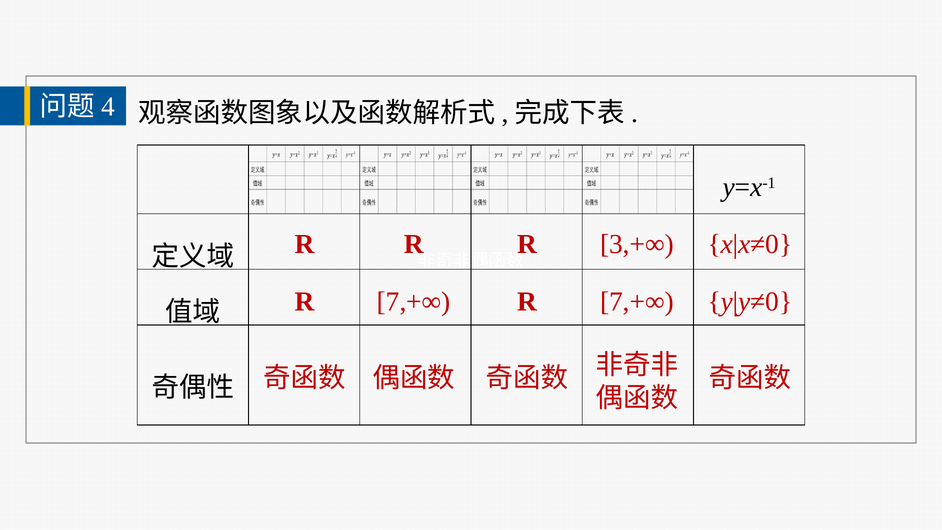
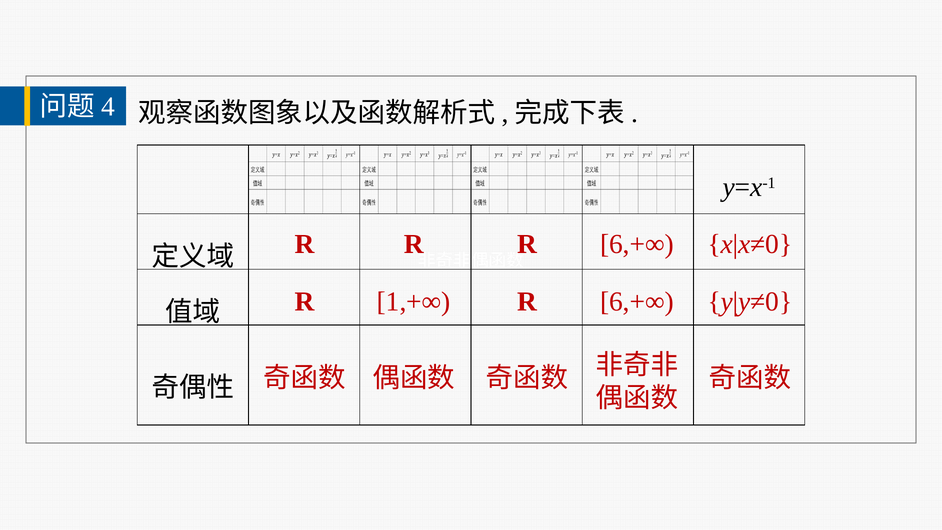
R R 3,+∞: 3,+∞ -> 6,+∞ (637, 244)
7,+∞: 7,+∞ -> 1,+∞ (414, 302)
7,+∞: 7,+∞ -> 6,+∞ (637, 302)
